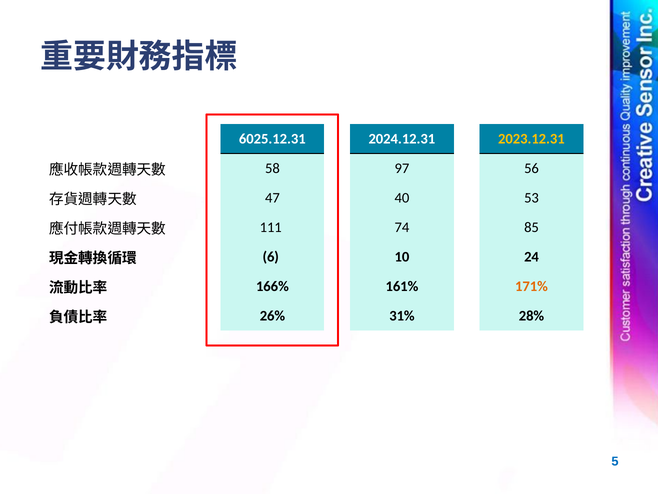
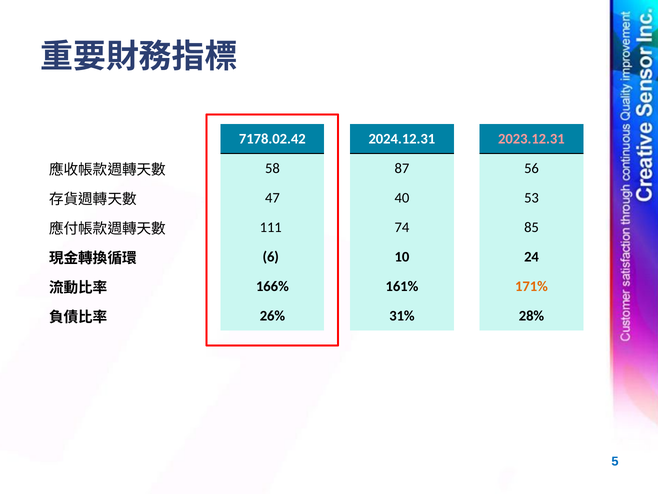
6025.12.31: 6025.12.31 -> 7178.02.42 (272, 139)
2023.12.31 colour: yellow -> pink (531, 139)
97: 97 -> 87 (402, 168)
